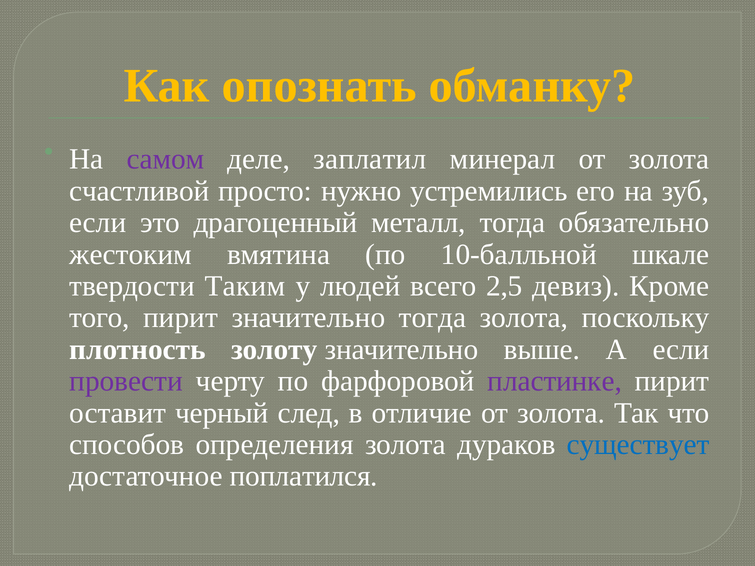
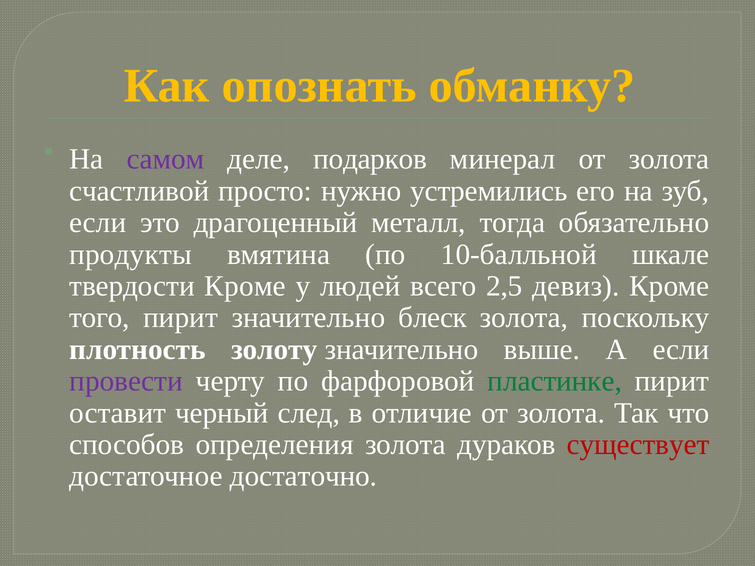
заплатил: заплатил -> подарков (370, 159)
жестоким: жестоким -> продукты (131, 254)
твердости Таким: Таким -> Кроме (245, 286)
значительно тогда: тогда -> блеск (433, 318)
пластинке colour: purple -> green (555, 381)
существует colour: blue -> red (638, 445)
поплатился: поплатился -> достаточно (304, 476)
